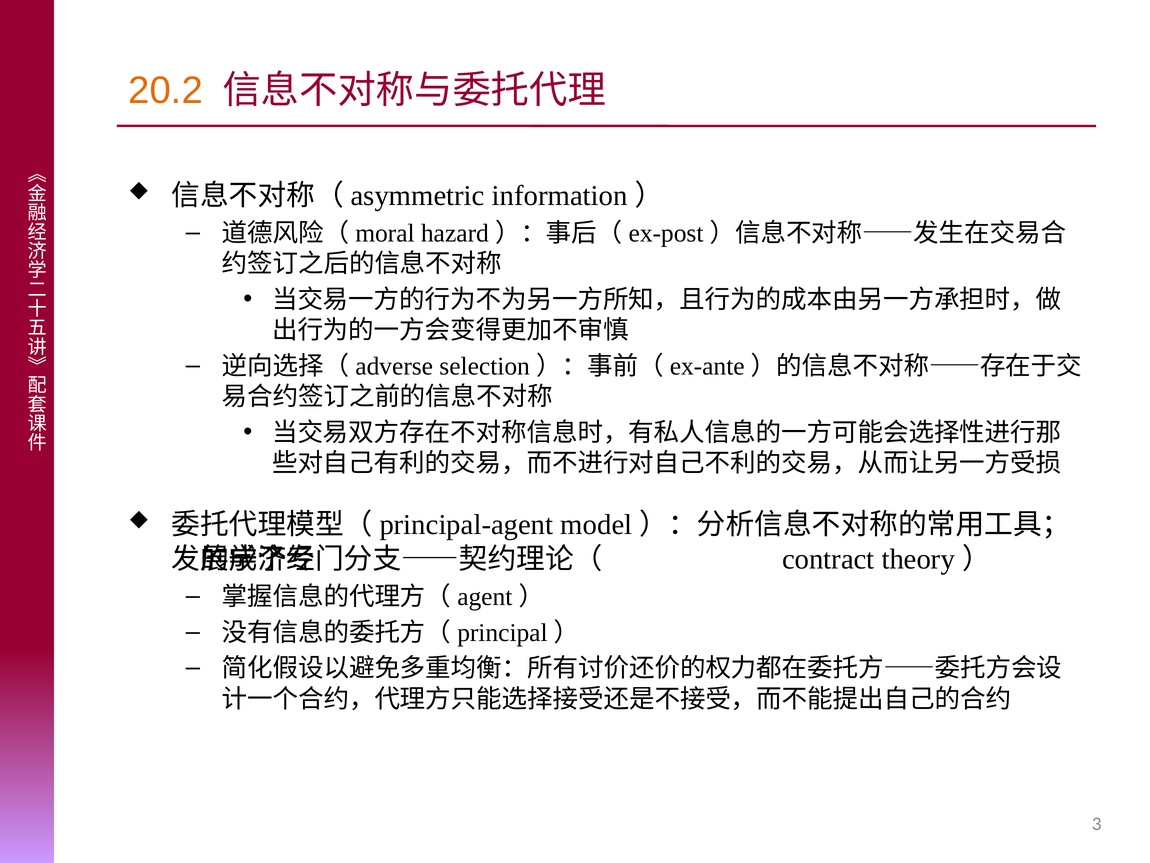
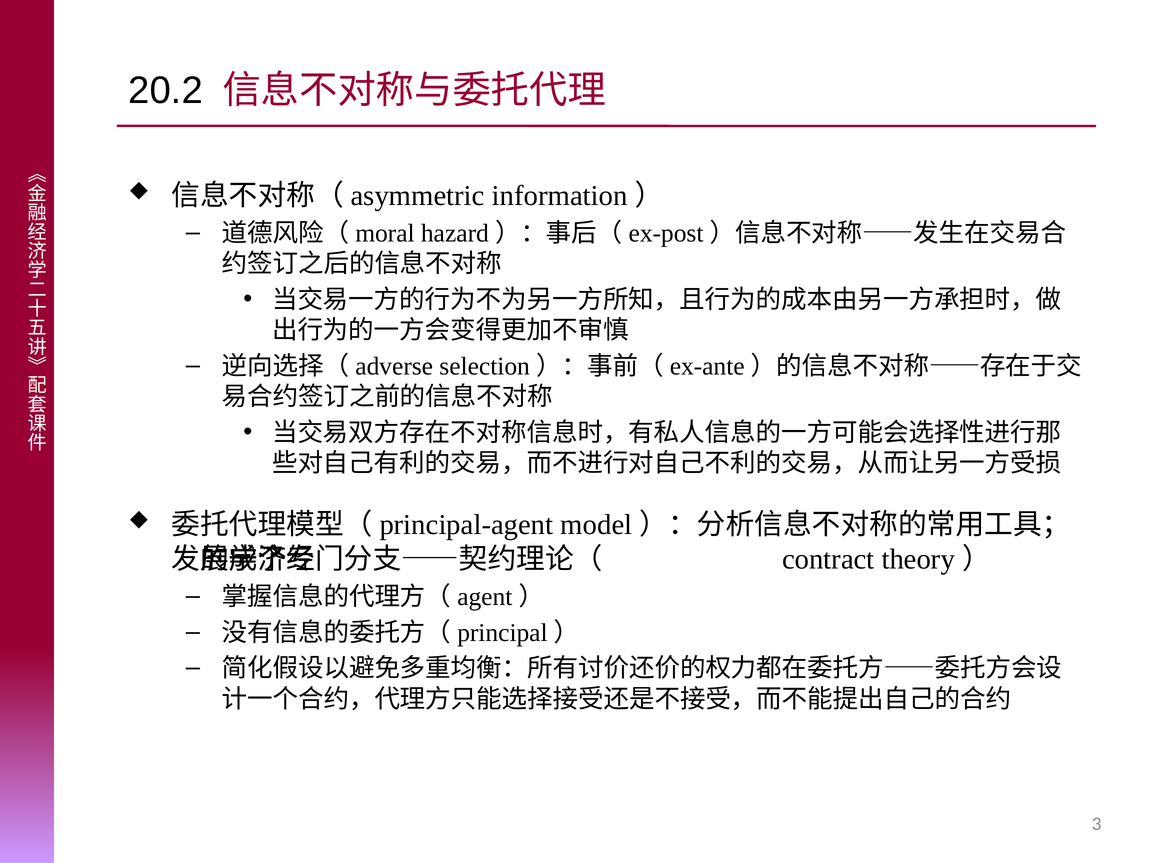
20.2 colour: orange -> black (166, 91)
